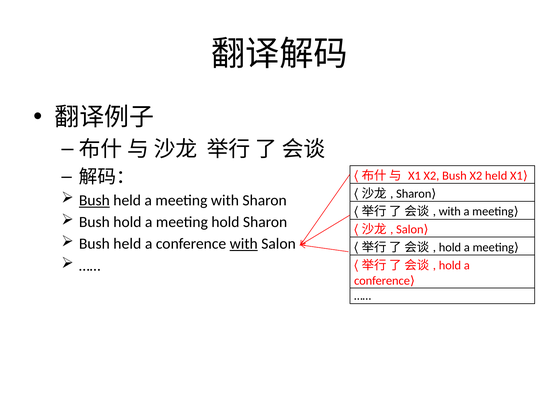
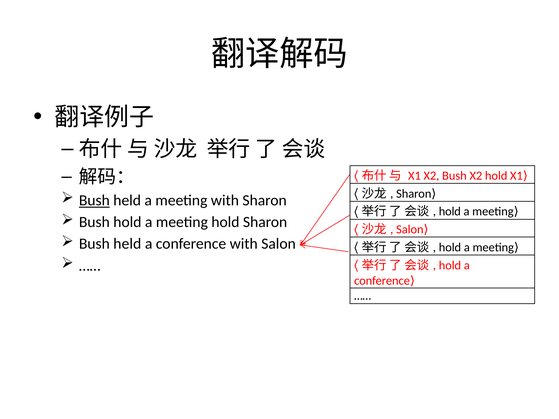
X2 held: held -> hold (496, 176)
with: with -> hold (450, 212)
with underline: present -> none (244, 244)
